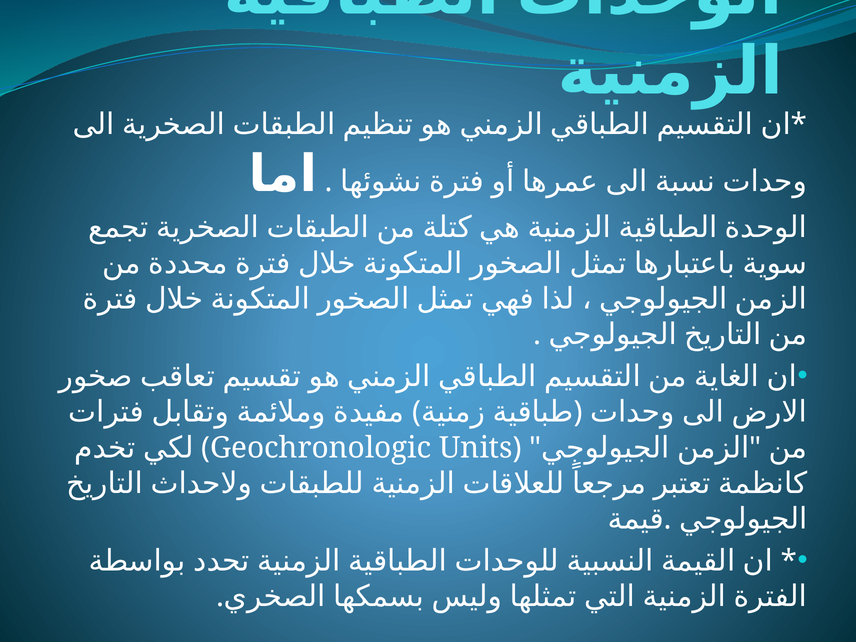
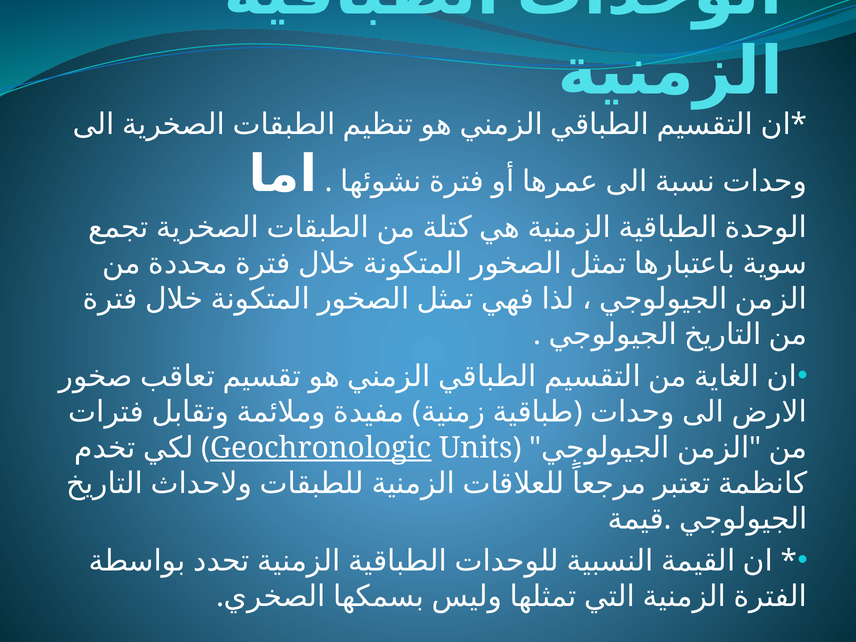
Geochronologic underline: none -> present (321, 448)
